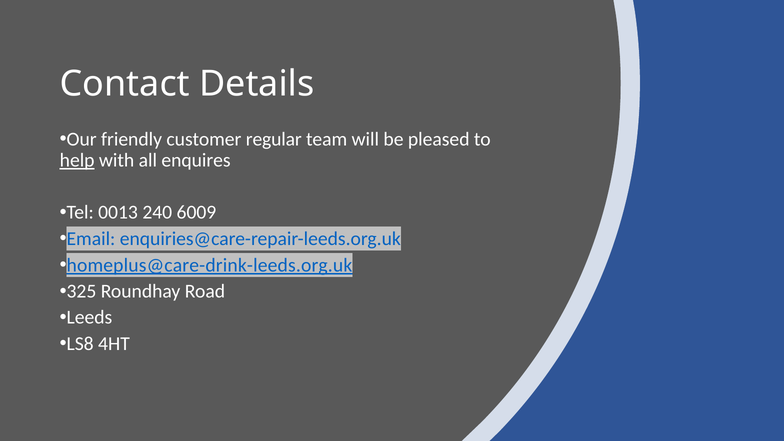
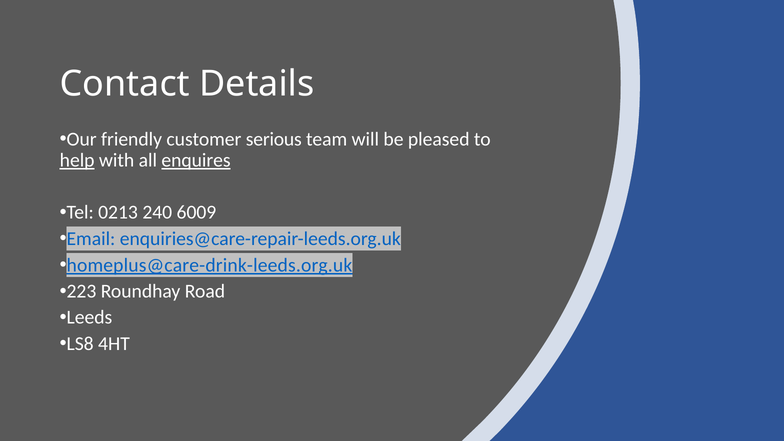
regular: regular -> serious (274, 139)
enquires underline: none -> present (196, 160)
0013: 0013 -> 0213 (118, 212)
325: 325 -> 223 (81, 291)
